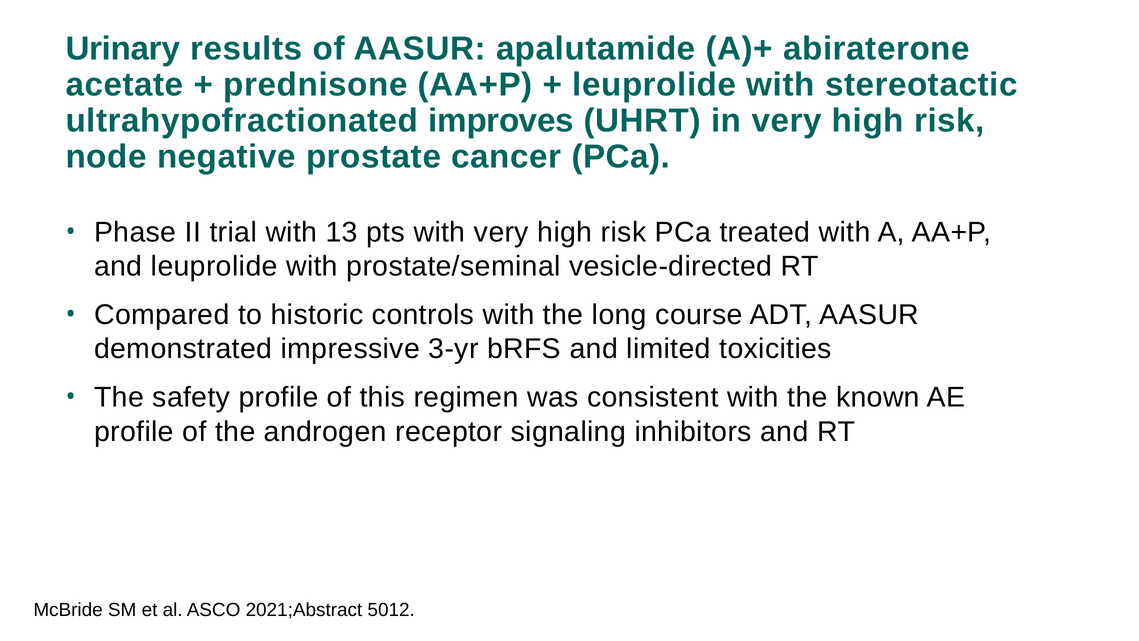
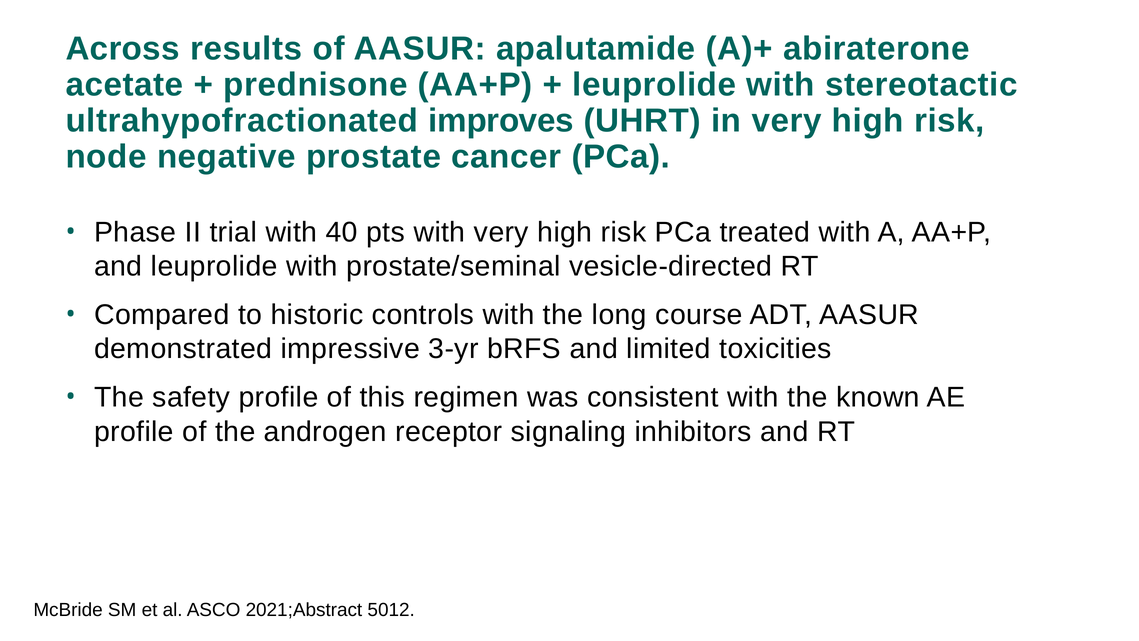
Urinary: Urinary -> Across (123, 49)
13: 13 -> 40 (342, 232)
